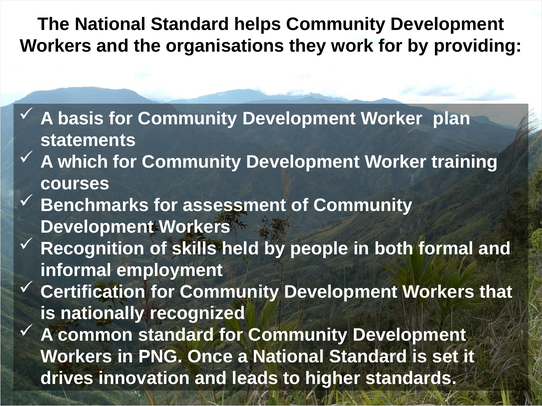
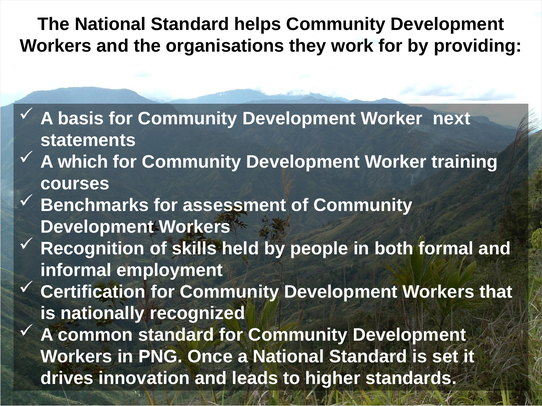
plan: plan -> next (452, 119)
